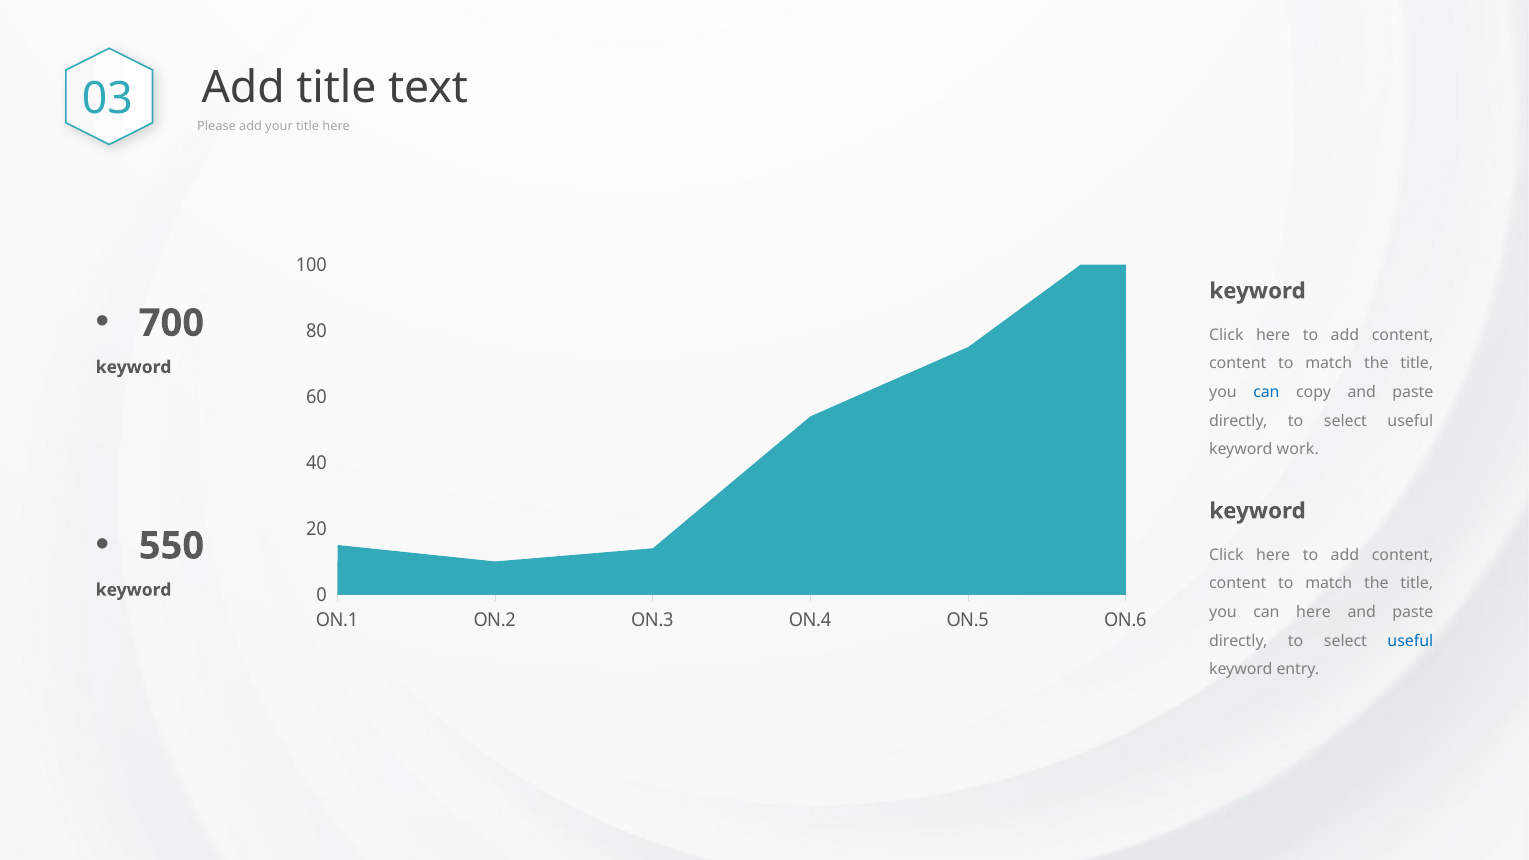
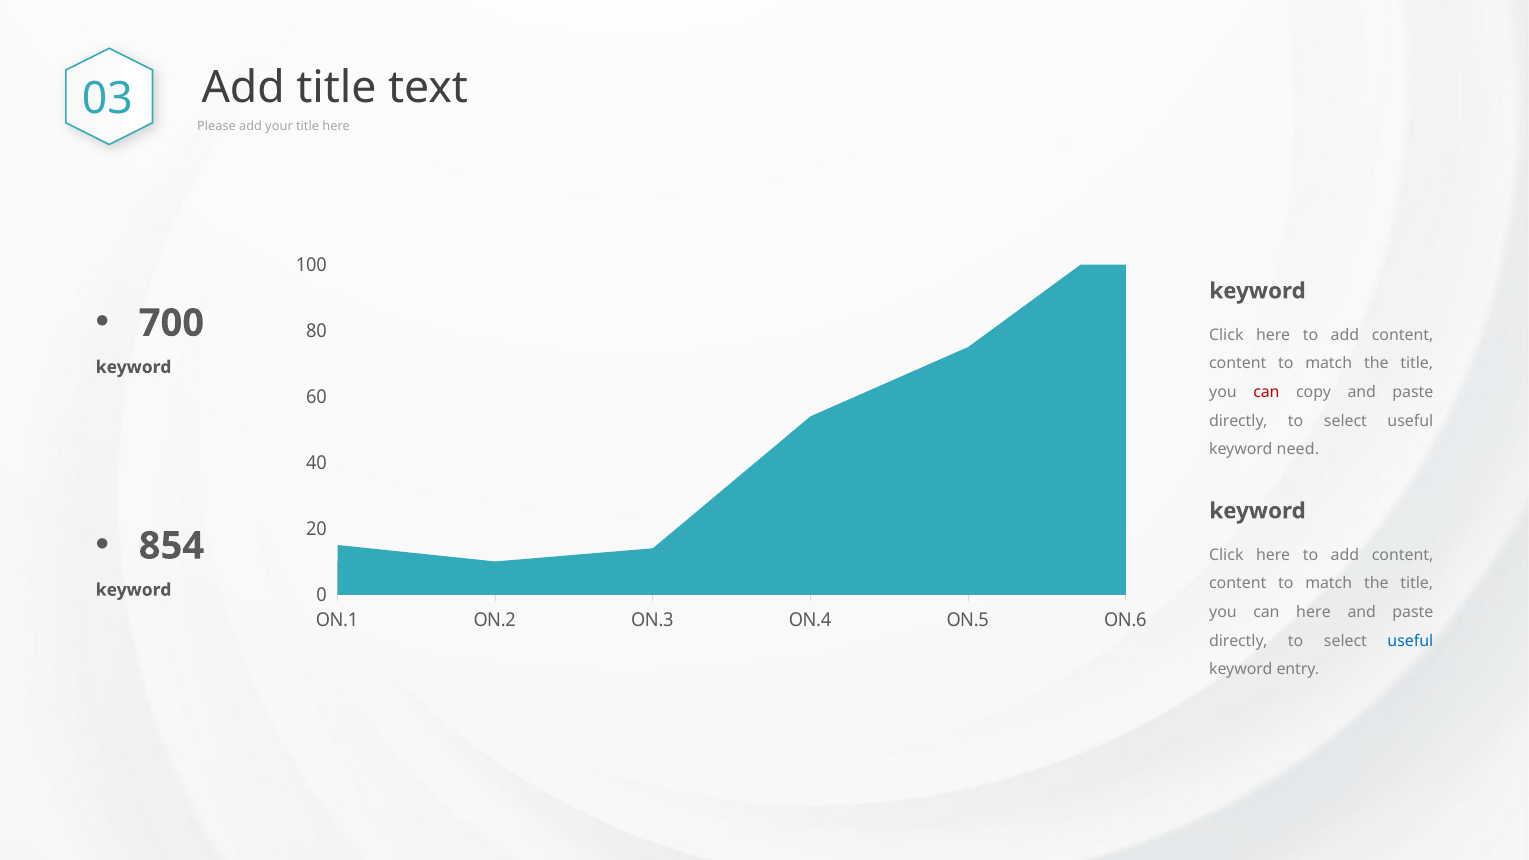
can colour: blue -> red (1266, 392)
work: work -> need (1298, 450)
550: 550 -> 854 (171, 546)
